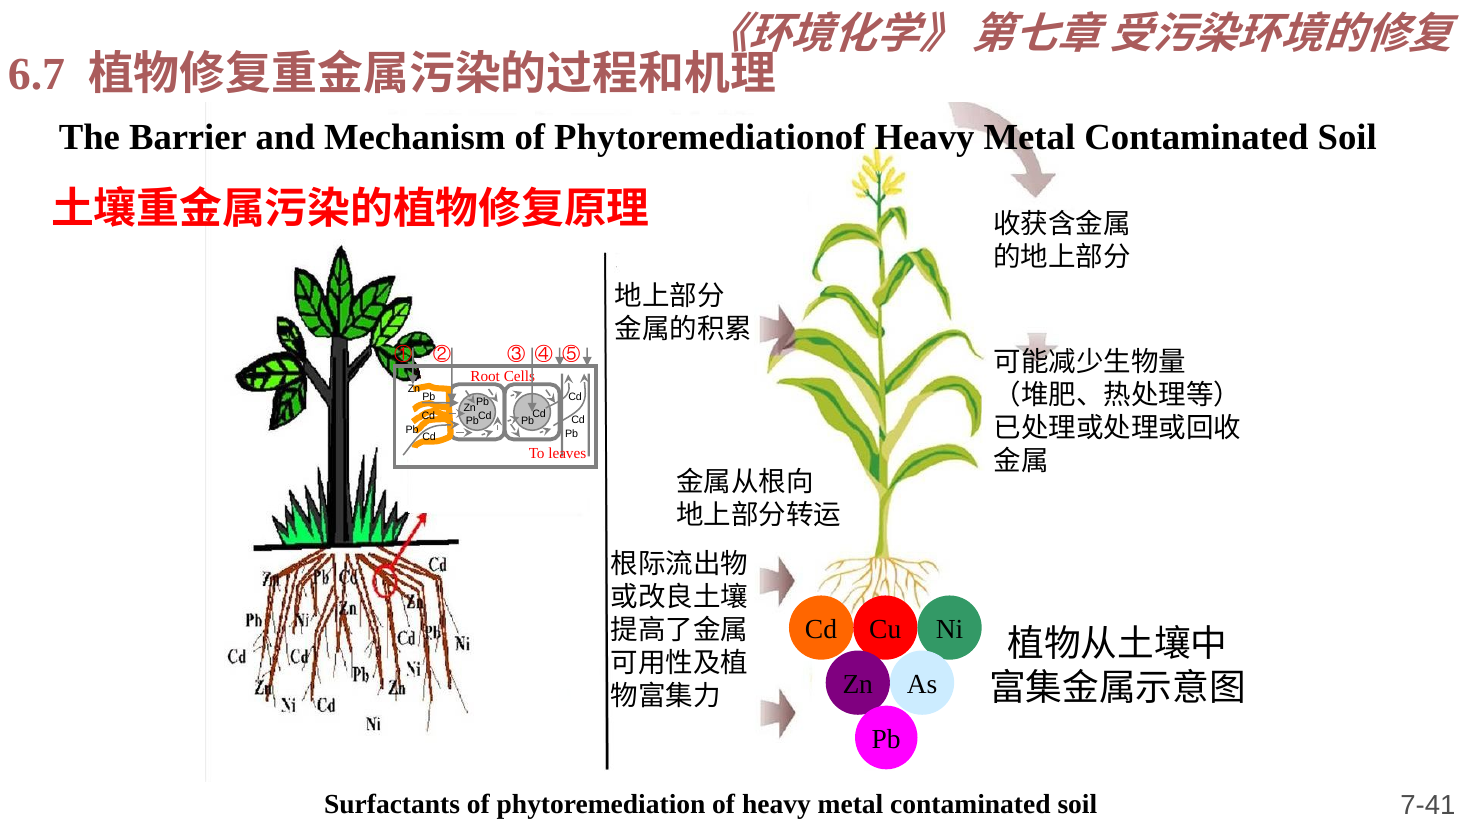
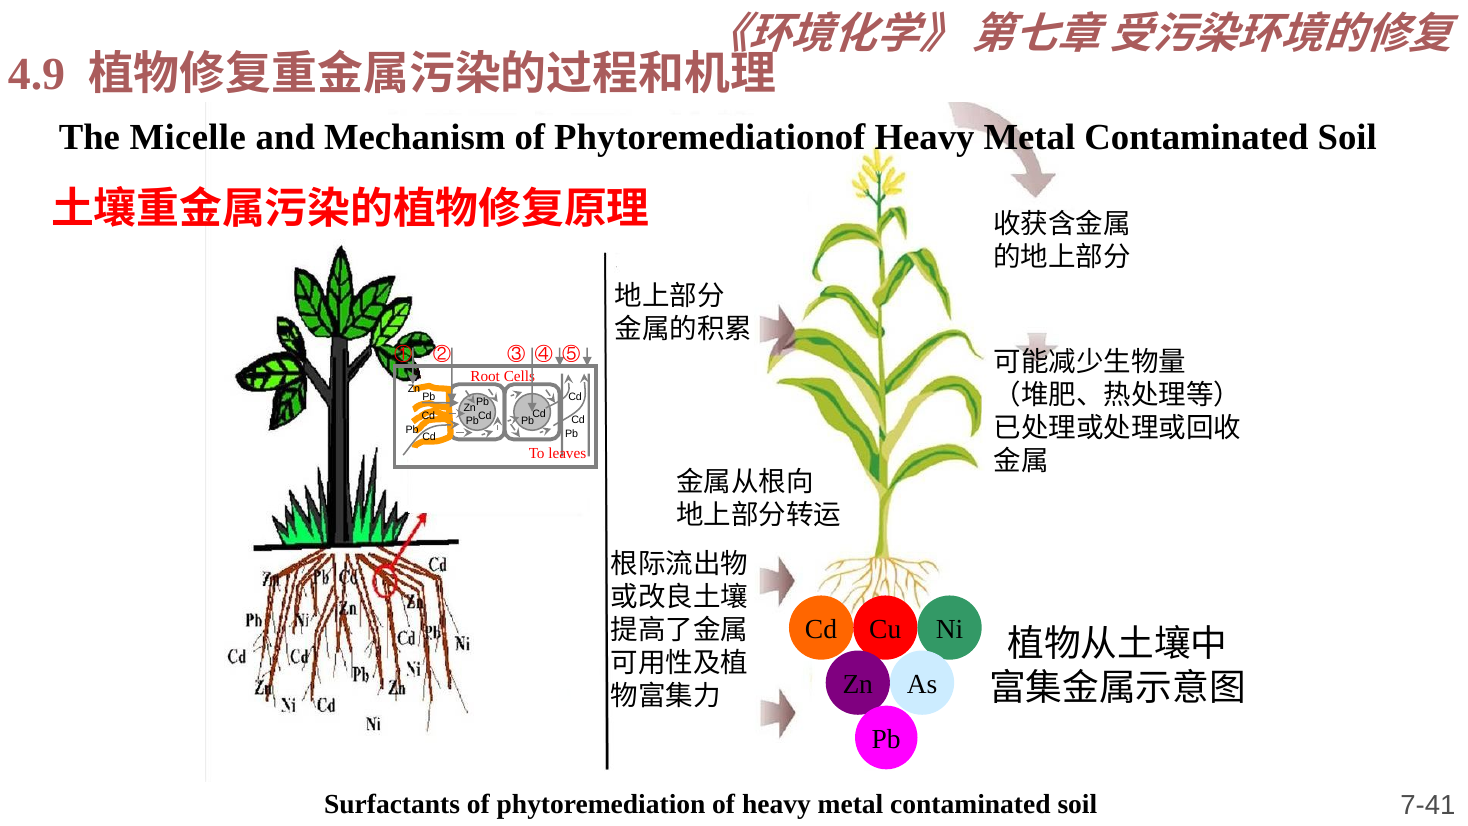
6.7: 6.7 -> 4.9 (36, 74)
Barrier: Barrier -> Micelle (188, 137)
